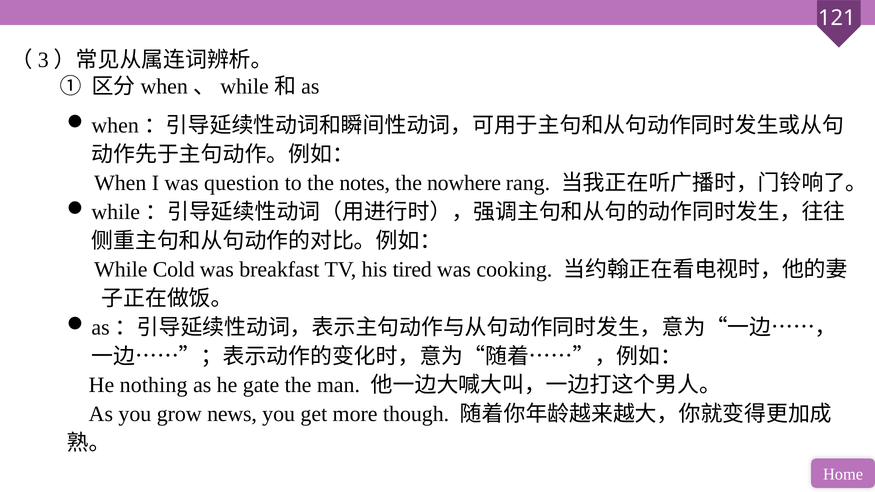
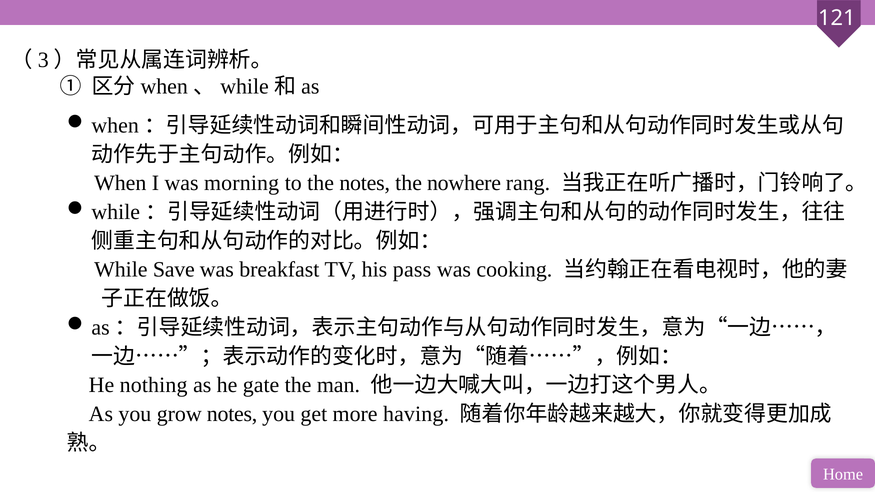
question: question -> morning (242, 183)
Cold: Cold -> Save (174, 270)
tired: tired -> pass (412, 270)
grow news: news -> notes (232, 414)
though: though -> having (416, 414)
